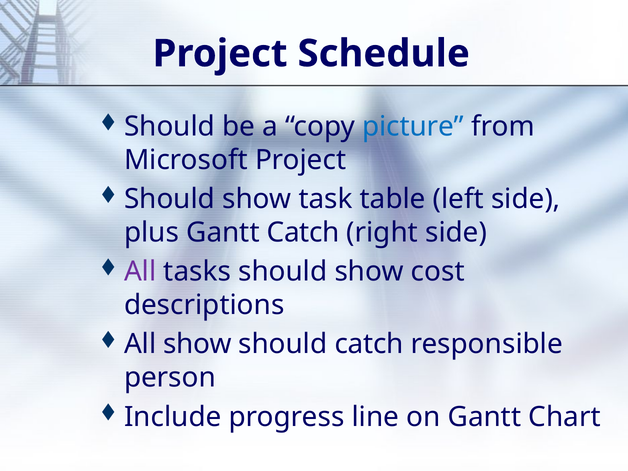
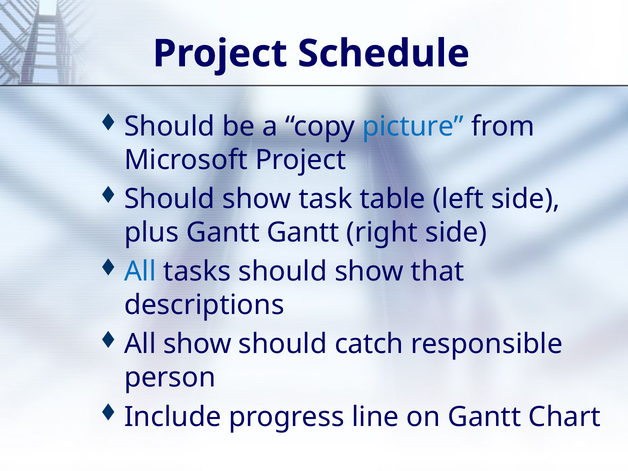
Gantt Catch: Catch -> Gantt (303, 233)
All colour: purple -> blue (140, 272)
cost: cost -> that (438, 272)
